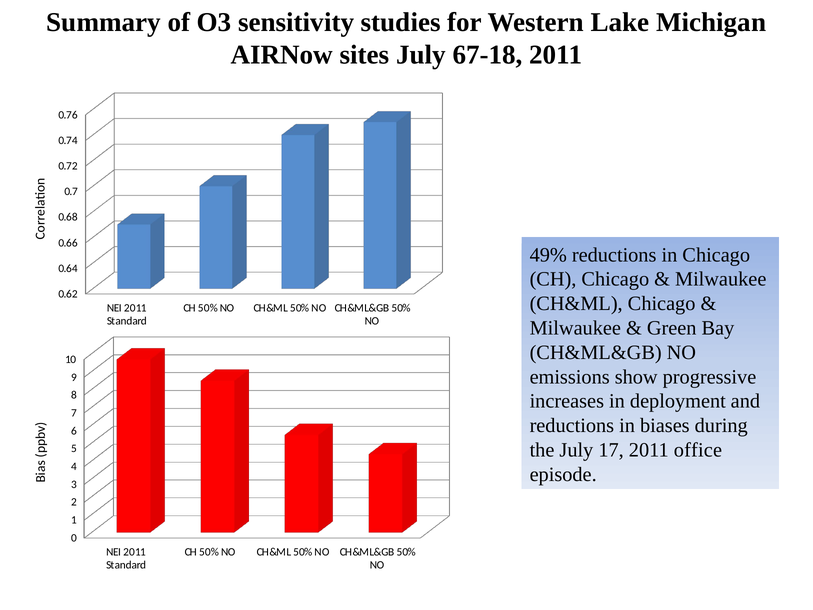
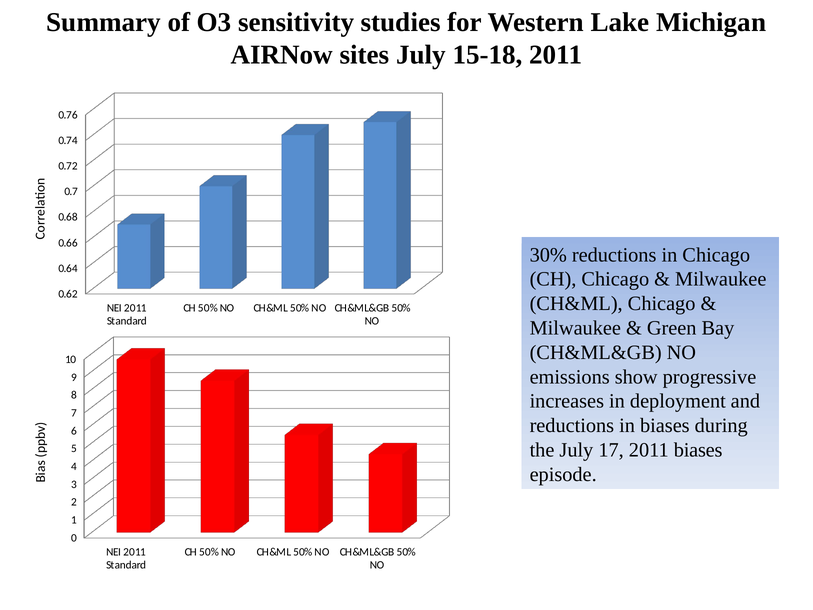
67-18: 67-18 -> 15-18 (488, 55)
49%: 49% -> 30% (548, 255)
2011 office: office -> biases (698, 450)
